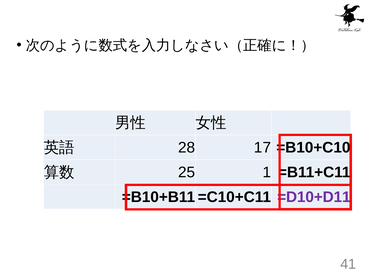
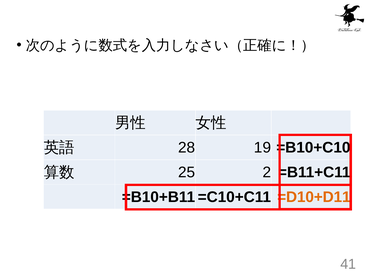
17: 17 -> 19 (263, 148)
1: 1 -> 2 (267, 172)
=D10+D11 colour: purple -> orange (314, 197)
